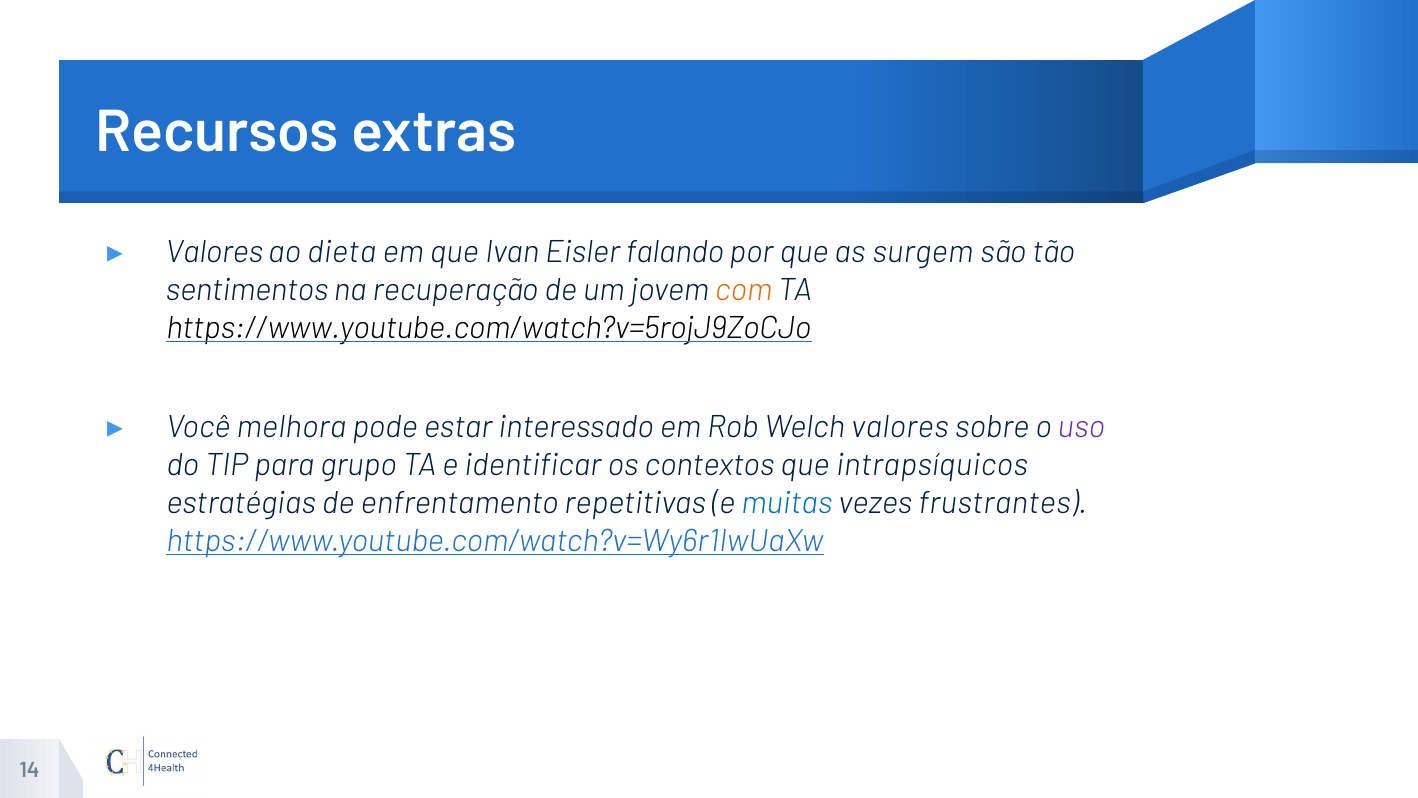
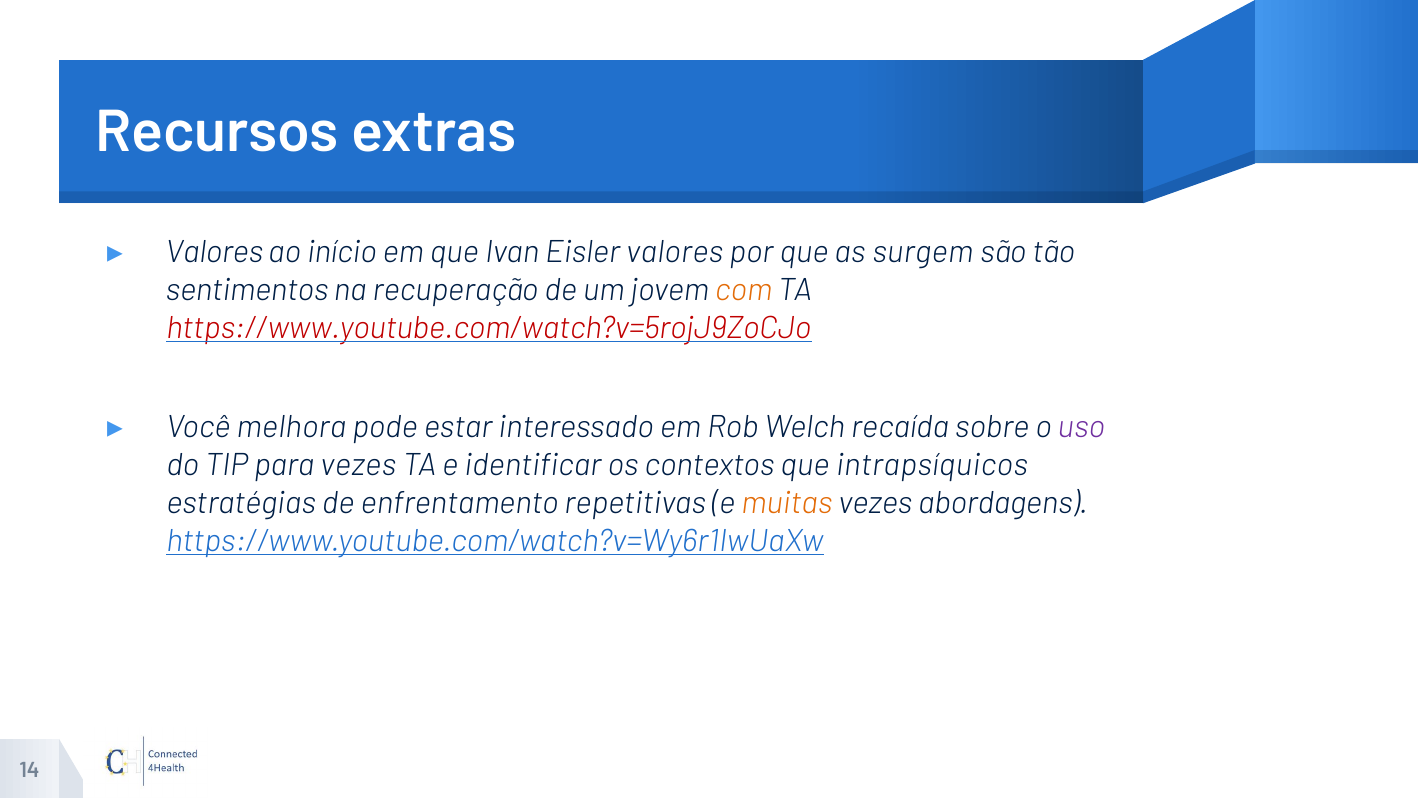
dieta: dieta -> início (342, 252)
Eisler falando: falando -> valores (675, 252)
https://www.youtube.com/watch?v=5rojJ9ZoCJo colour: black -> red (489, 328)
Welch valores: valores -> recaída (900, 427)
para grupo: grupo -> vezes (358, 465)
muitas colour: blue -> orange (787, 503)
frustrantes: frustrantes -> abordagens (1003, 503)
